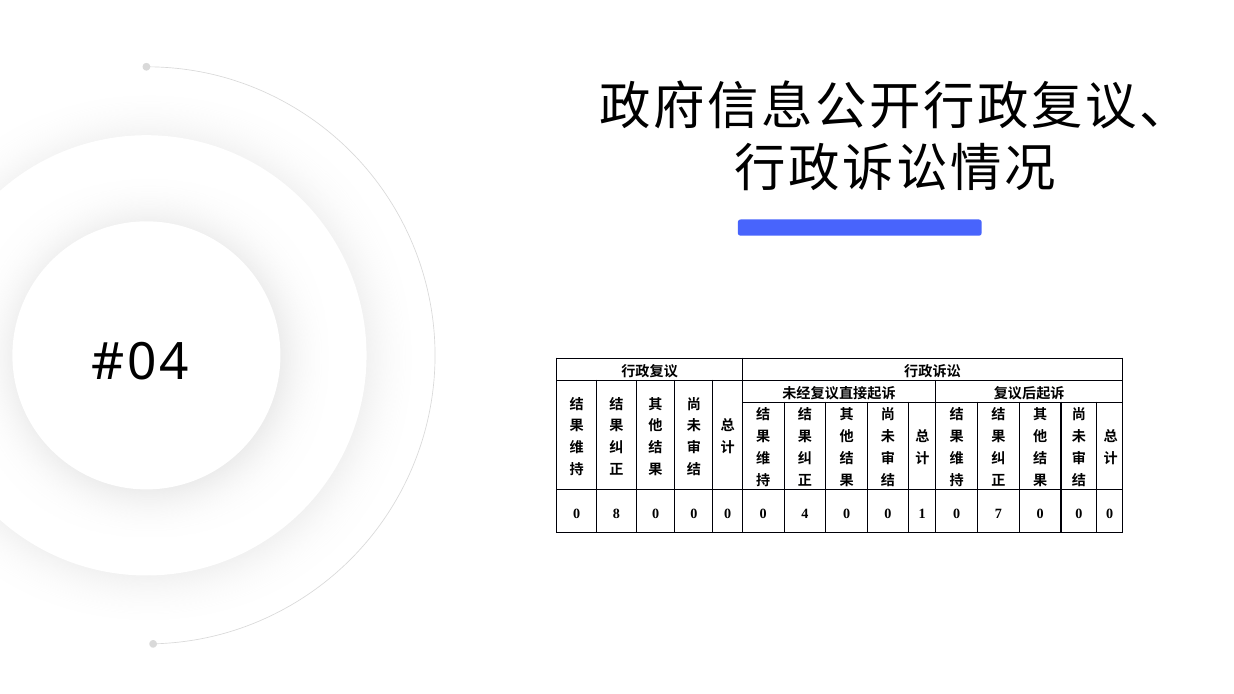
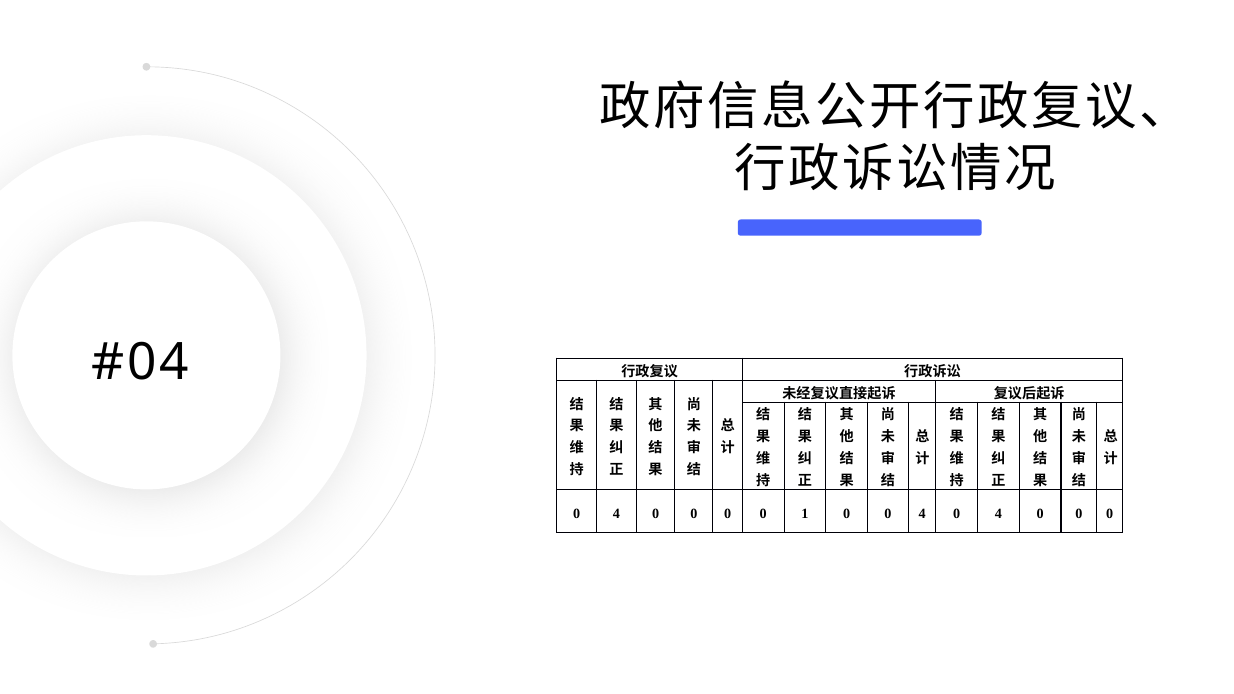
8: 8 -> 4 (616, 514)
4: 4 -> 1 (805, 514)
0 0 1: 1 -> 4 (922, 514)
7: 7 -> 4 (998, 514)
